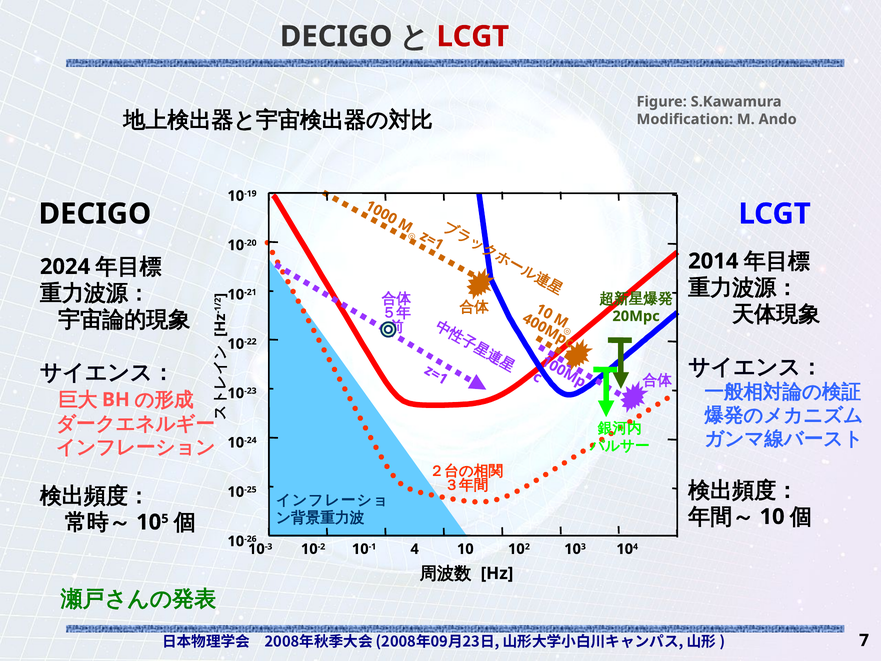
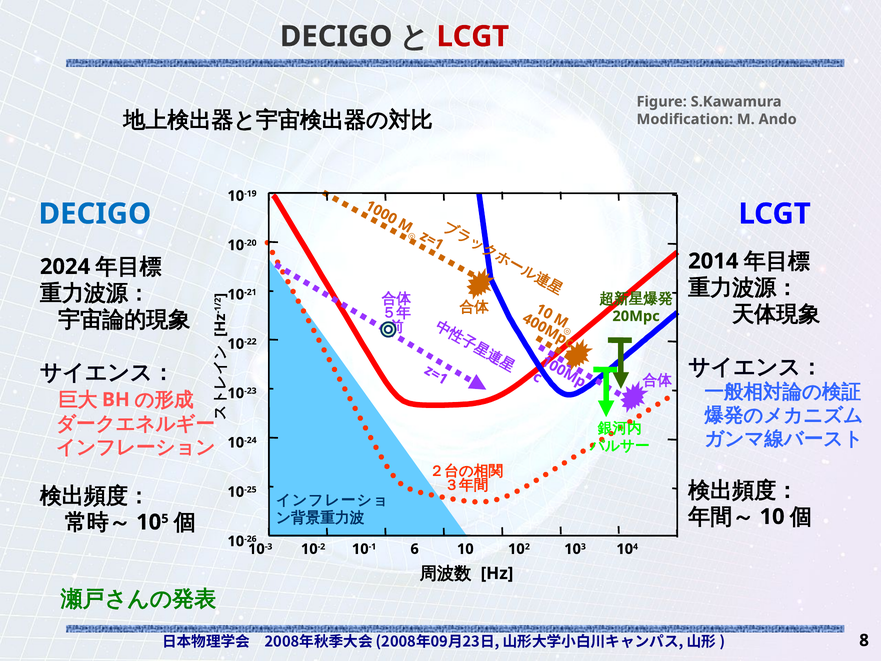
DECIGO colour: black -> blue (95, 214)
10-1 4: 4 -> 6 (415, 549)
7: 7 -> 8 (864, 640)
